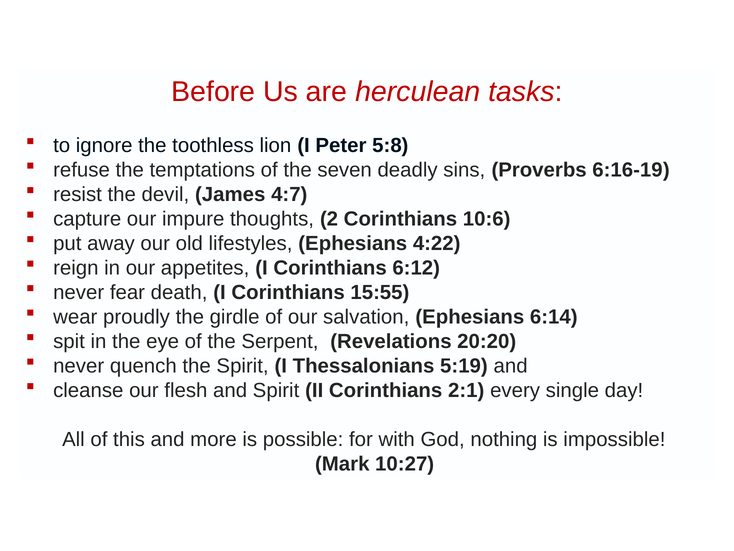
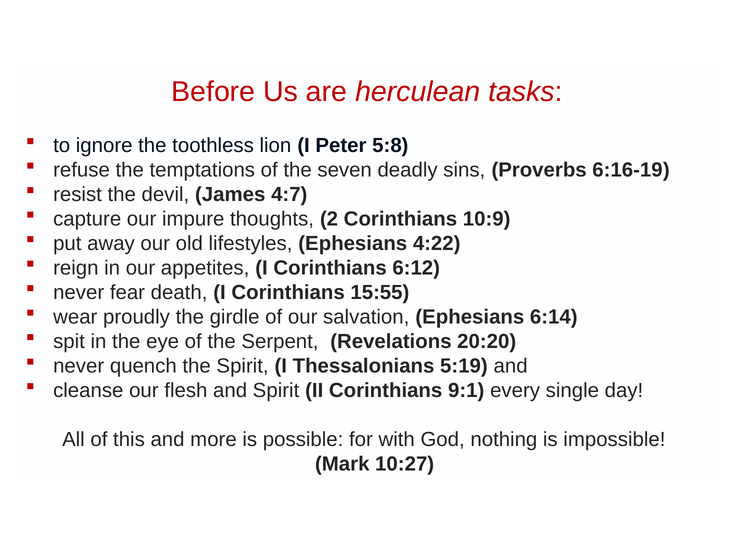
10:6: 10:6 -> 10:9 (487, 219)
2:1: 2:1 -> 9:1 (466, 390)
